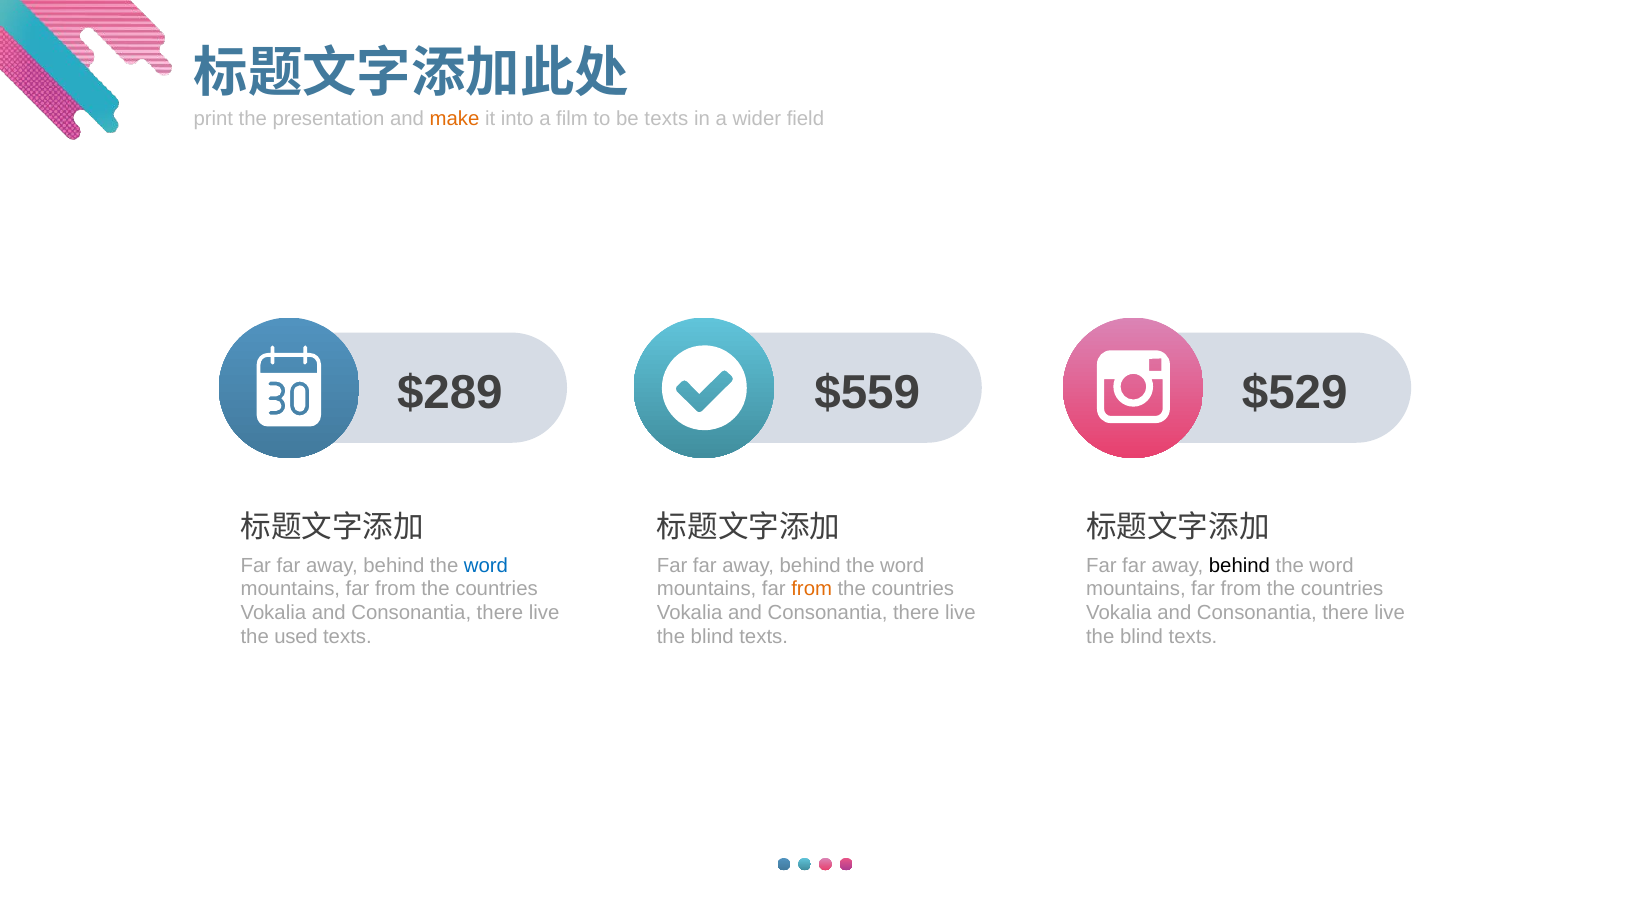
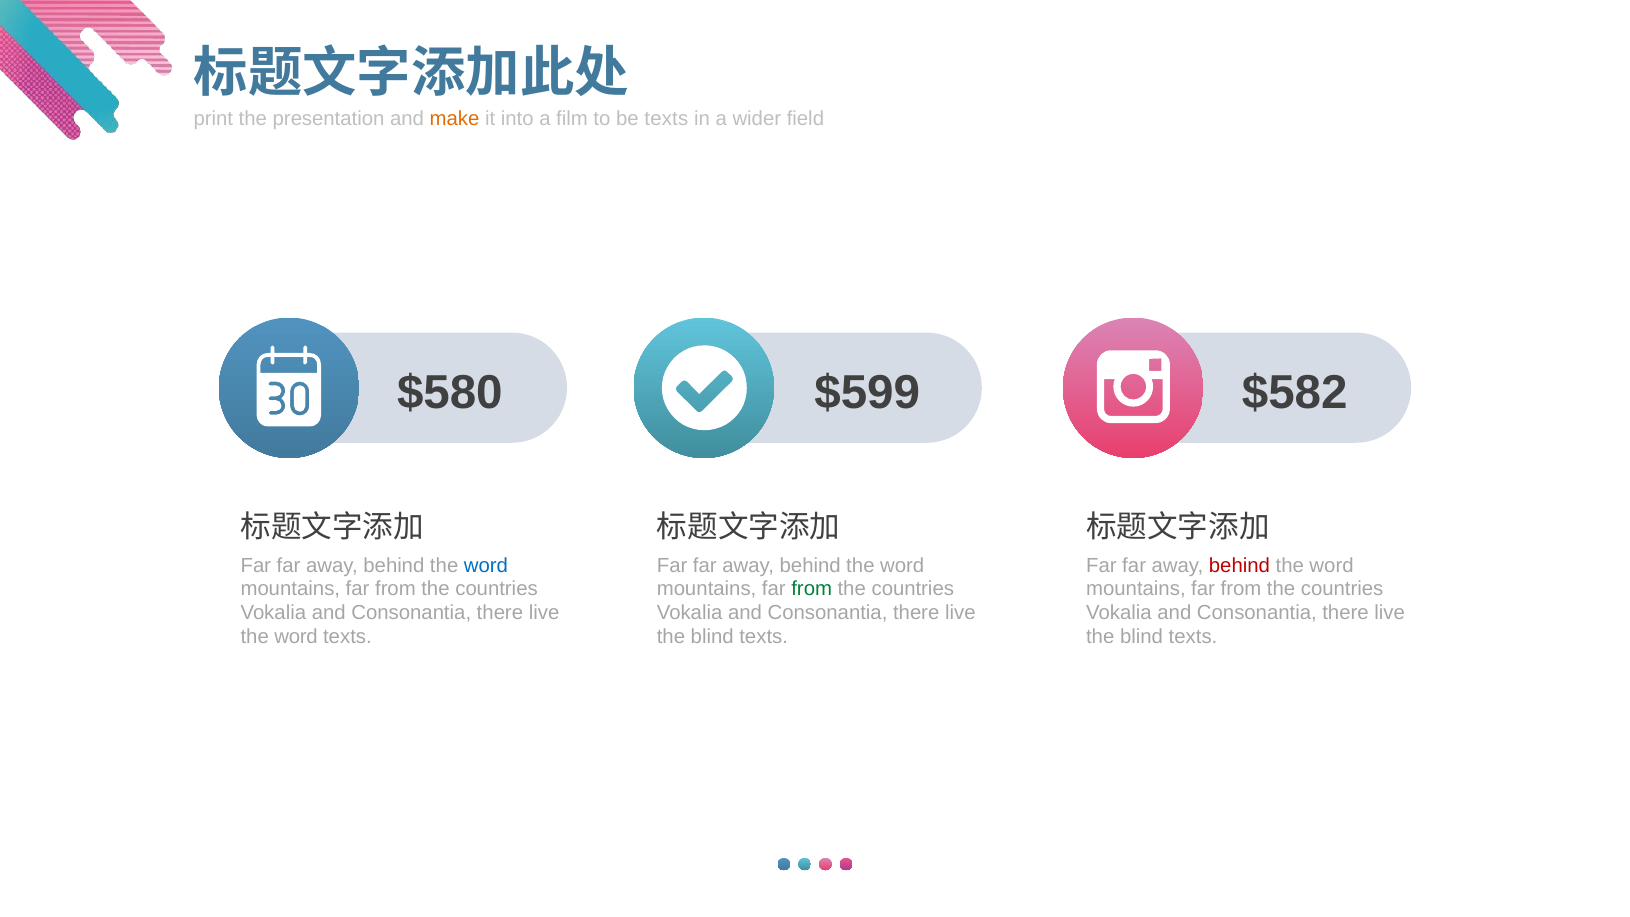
$289: $289 -> $580 (450, 392)
$559: $559 -> $599 (867, 392)
$529: $529 -> $582 (1295, 392)
behind colour: black -> red (1239, 565)
from colour: orange -> green (812, 589)
used: used -> word (296, 637)
